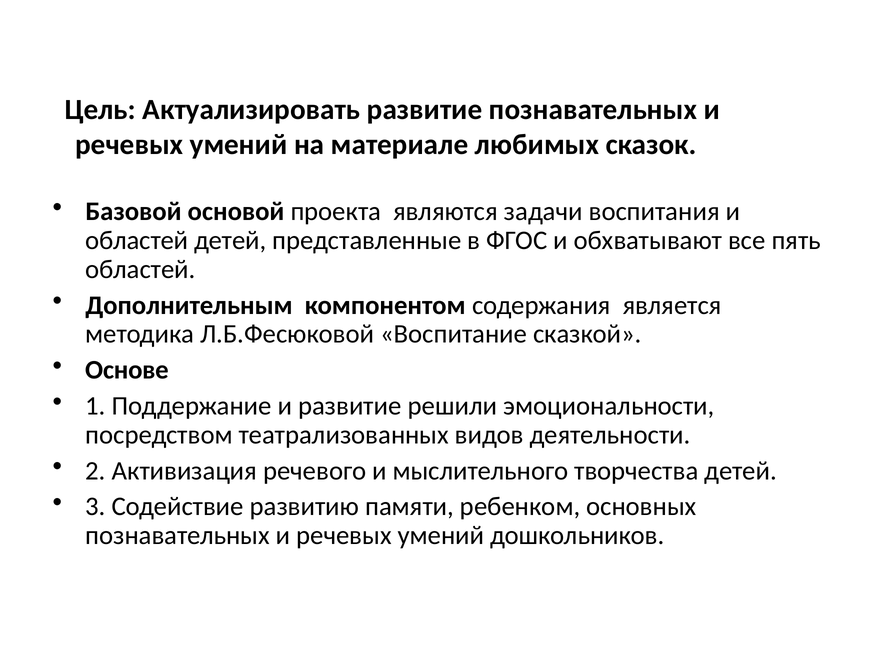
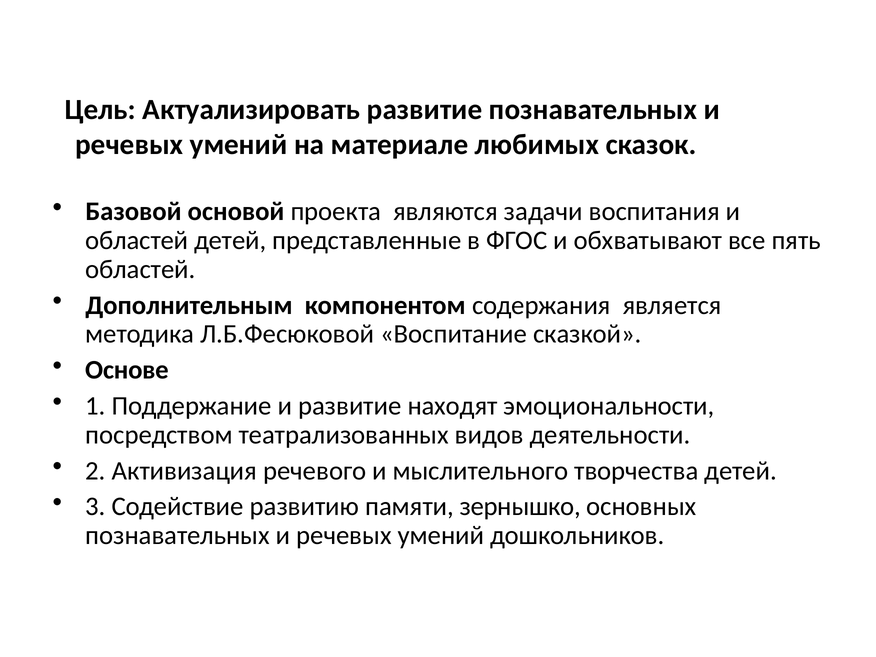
решили: решили -> находят (453, 406)
ребенком: ребенком -> зернышко (520, 507)
